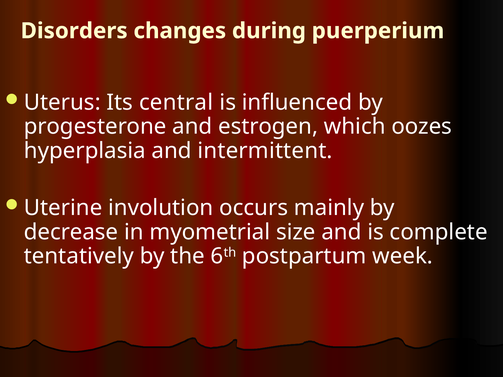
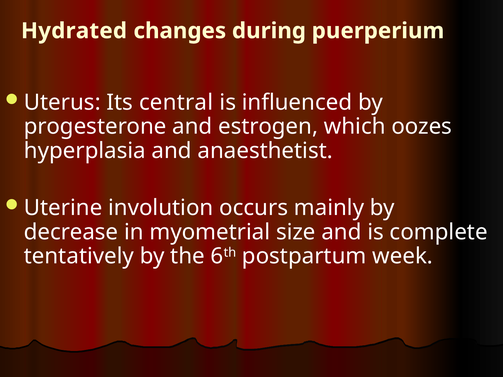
Disorders: Disorders -> Hydrated (74, 31)
intermittent: intermittent -> anaesthetist (265, 151)
